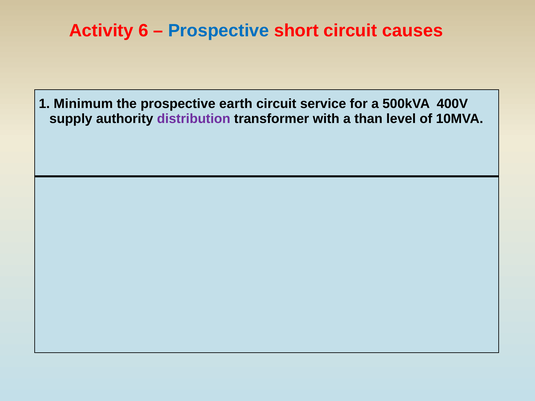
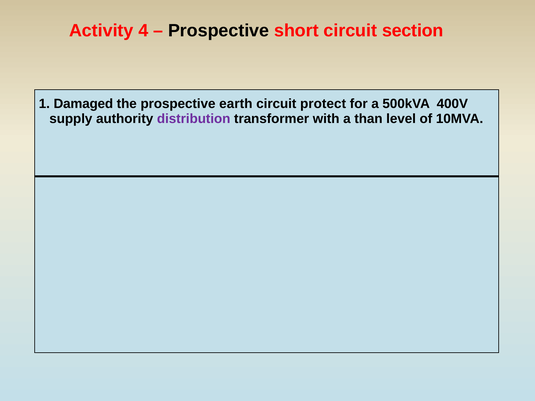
6: 6 -> 4 (143, 31)
Prospective colour: blue -> black (219, 31)
causes: causes -> section (413, 31)
Minimum: Minimum -> Damaged (83, 104)
service: service -> protect (323, 104)
